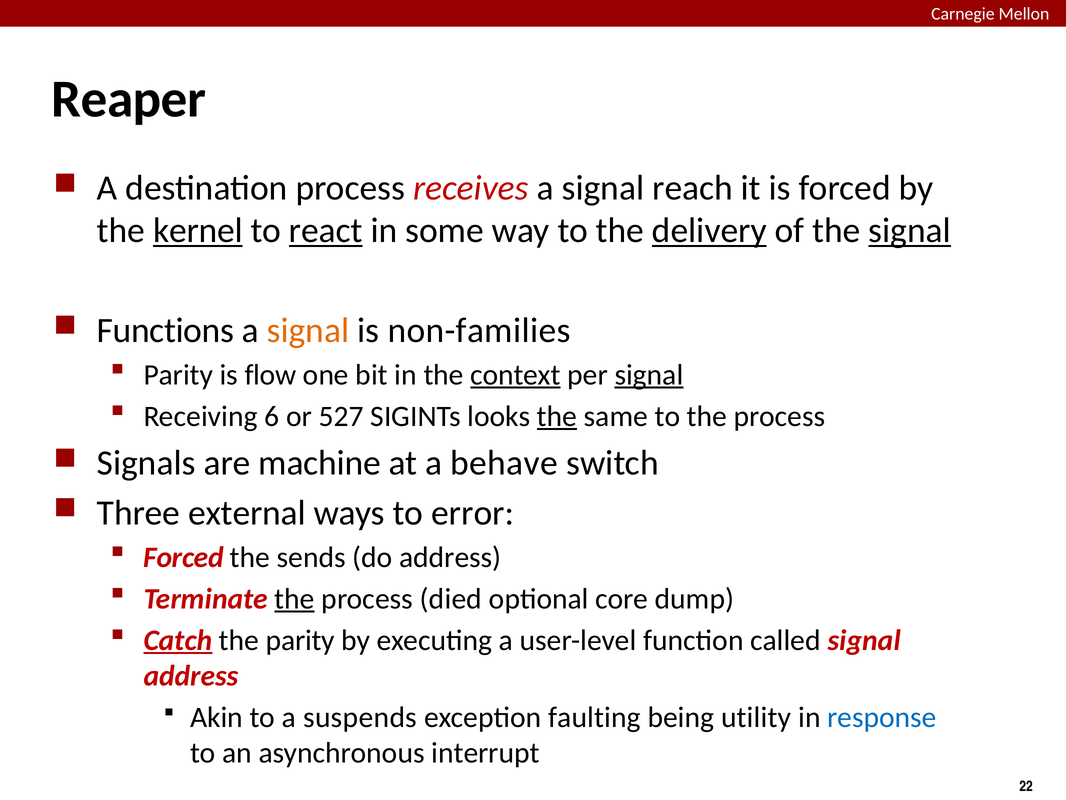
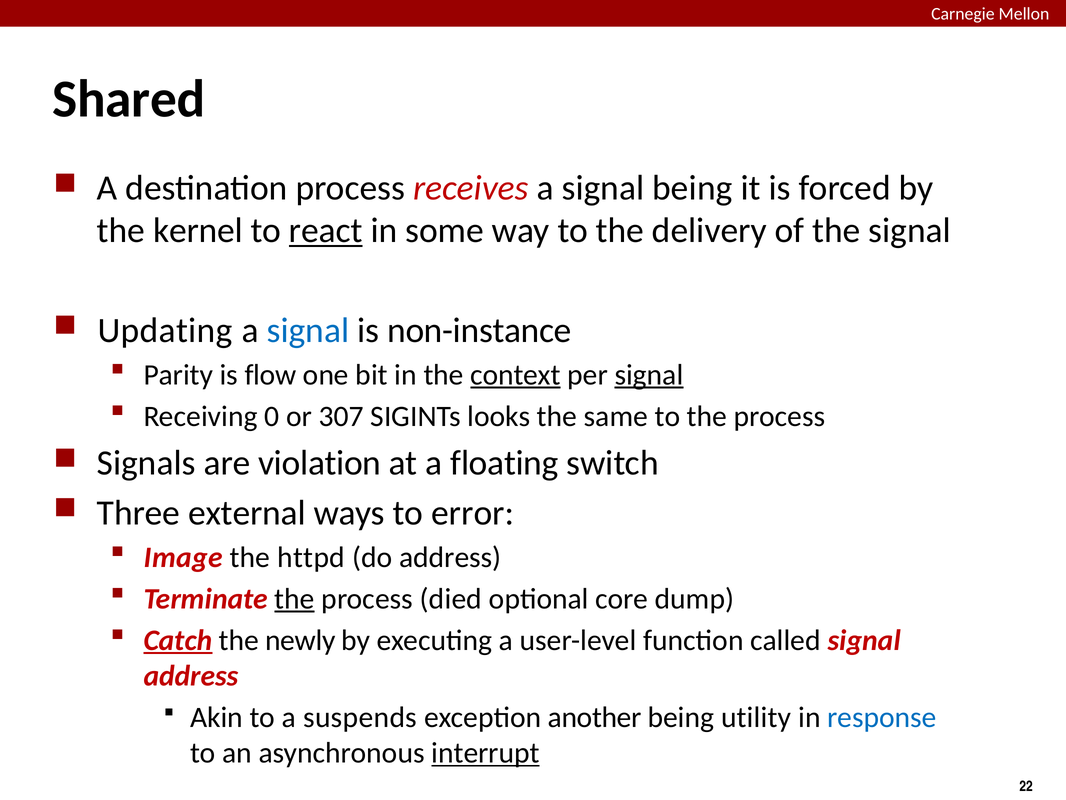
Reaper: Reaper -> Shared (129, 99)
signal reach: reach -> being (692, 188)
kernel underline: present -> none (198, 231)
delivery underline: present -> none (709, 231)
signal underline: present -> none (910, 231)
Functions: Functions -> Updating (165, 330)
signal colour: orange -> blue (308, 330)
non-families: non-families -> non-instance (479, 330)
6: 6 -> 0 (272, 416)
527: 527 -> 307 (341, 416)
the underline: present -> none (557, 416)
machine: machine -> violation (320, 463)
behave: behave -> floating (505, 463)
Forced: Forced -> Image (183, 557)
sends: sends -> httpd (311, 557)
the parity: parity -> newly (300, 640)
faulting: faulting -> another (595, 717)
interrupt underline: none -> present (486, 753)
